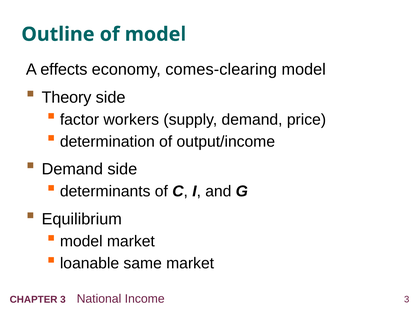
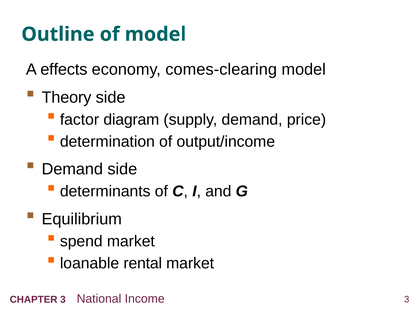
workers: workers -> diagram (131, 119)
model: model -> spend (81, 241)
same: same -> rental (143, 263)
